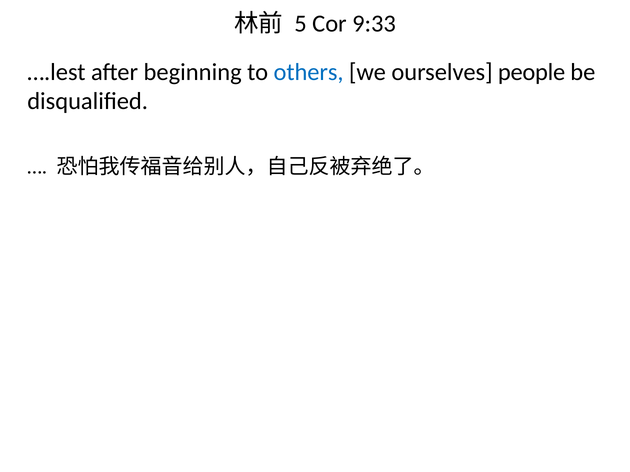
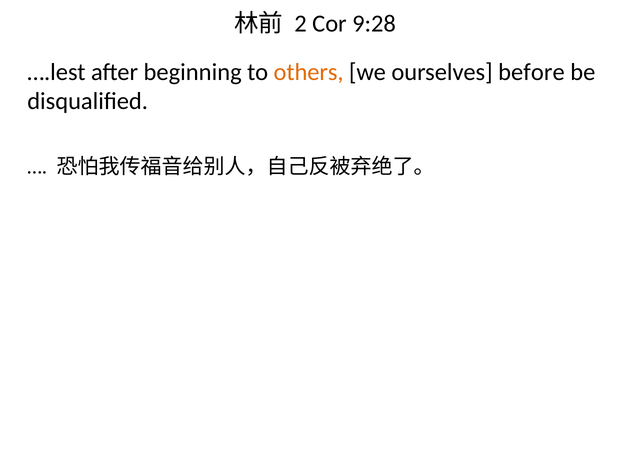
5: 5 -> 2 (301, 24)
9:33: 9:33 -> 9:28 (374, 24)
others colour: blue -> orange (309, 72)
people: people -> before (531, 72)
